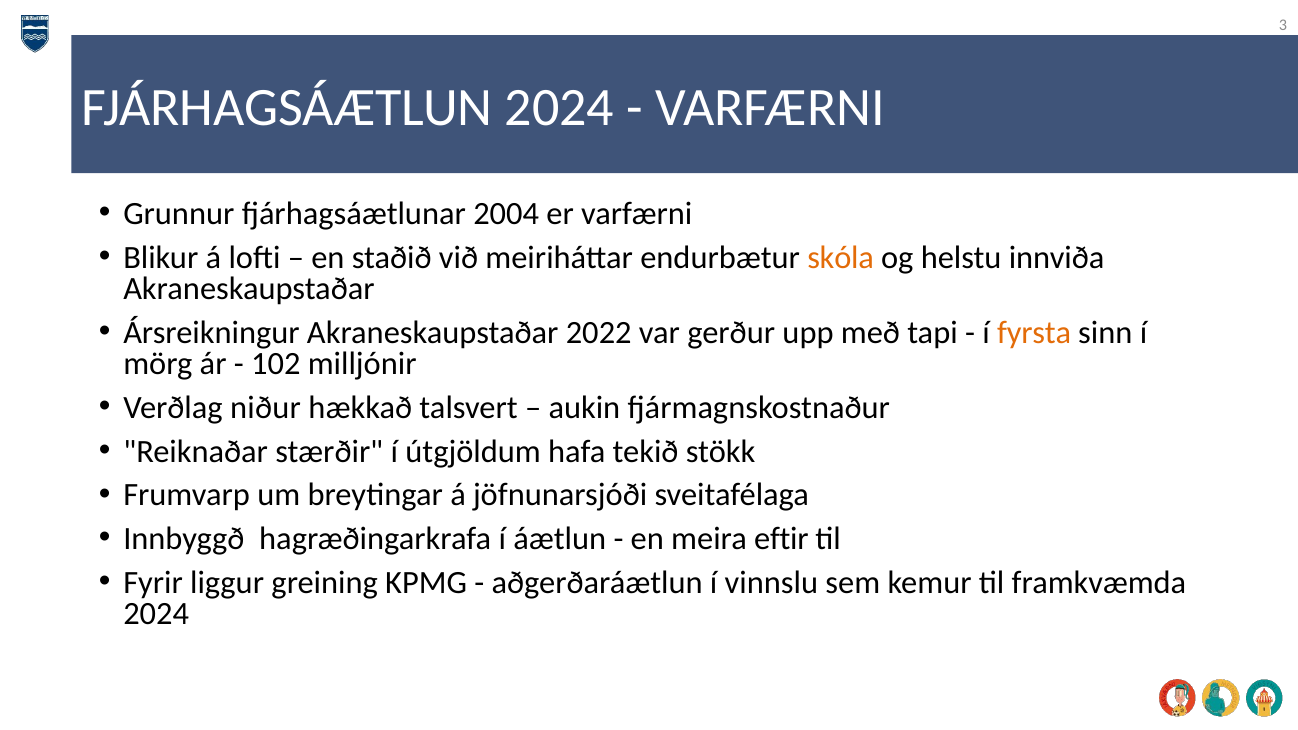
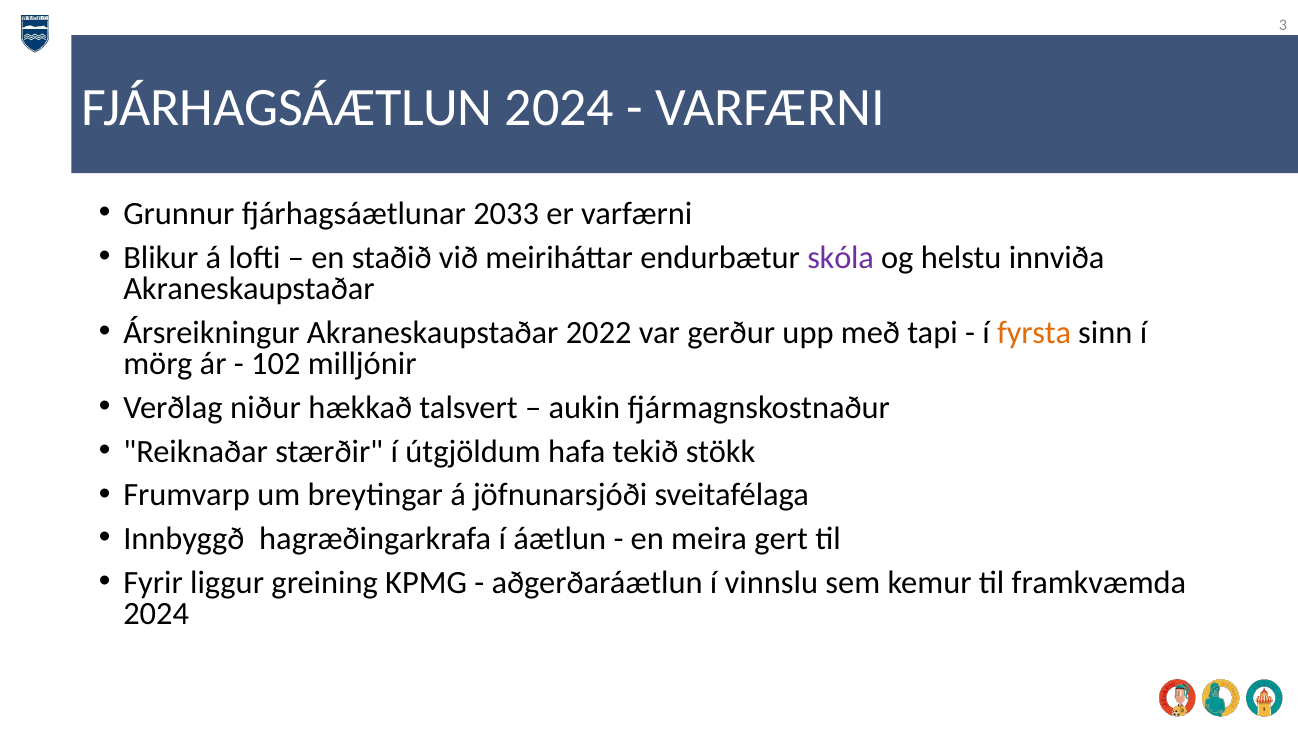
2004: 2004 -> 2033 (506, 214)
skóla colour: orange -> purple (841, 257)
eftir: eftir -> gert (781, 539)
